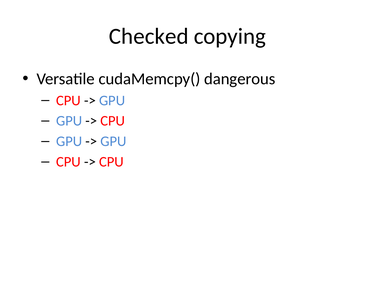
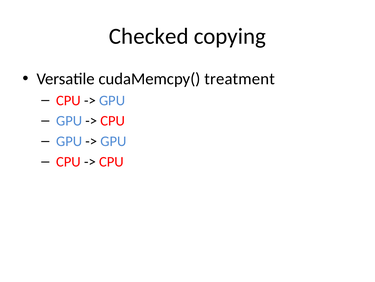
dangerous: dangerous -> treatment (240, 79)
